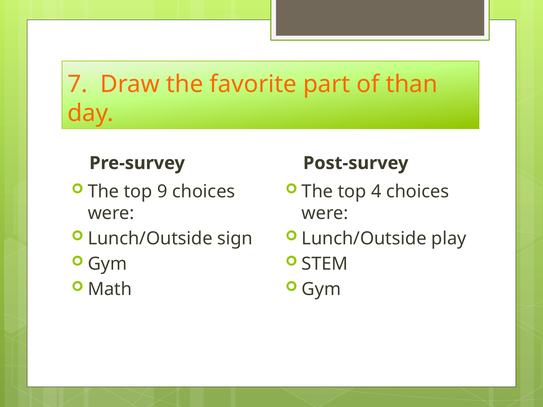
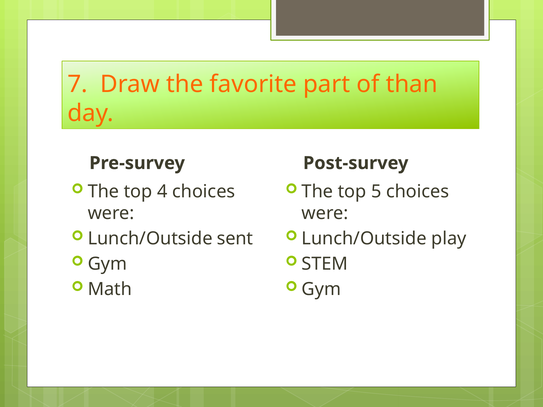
9: 9 -> 4 (162, 191)
4: 4 -> 5 (376, 191)
sign: sign -> sent (235, 239)
